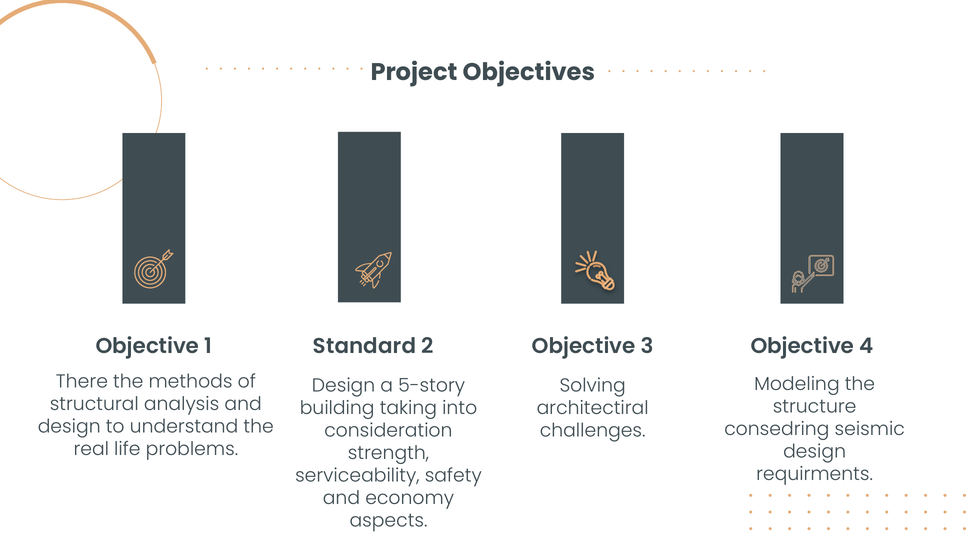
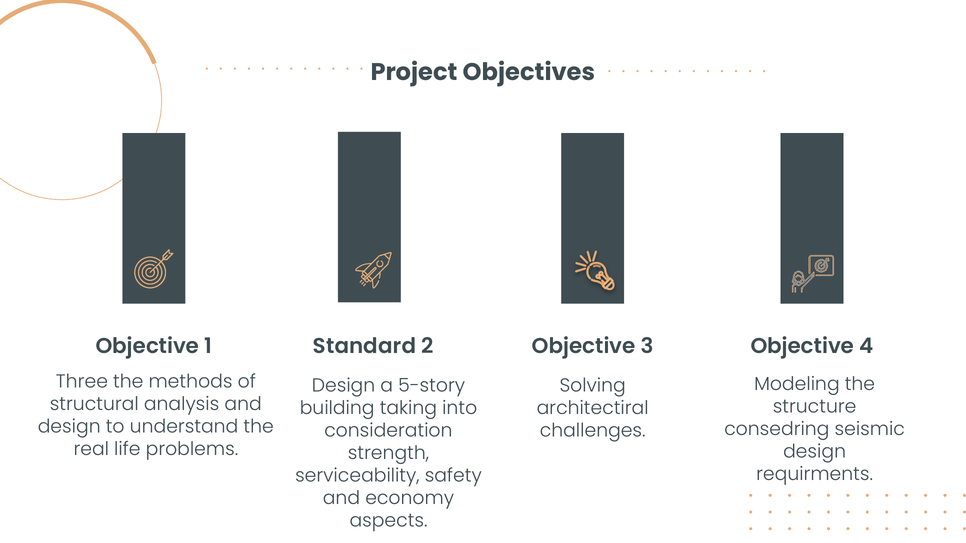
There: There -> Three (82, 382)
